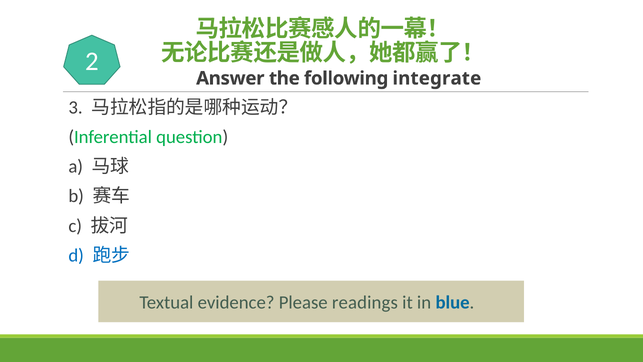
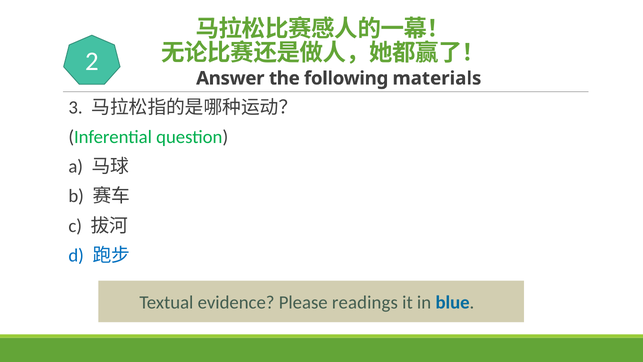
integrate: integrate -> materials (437, 78)
